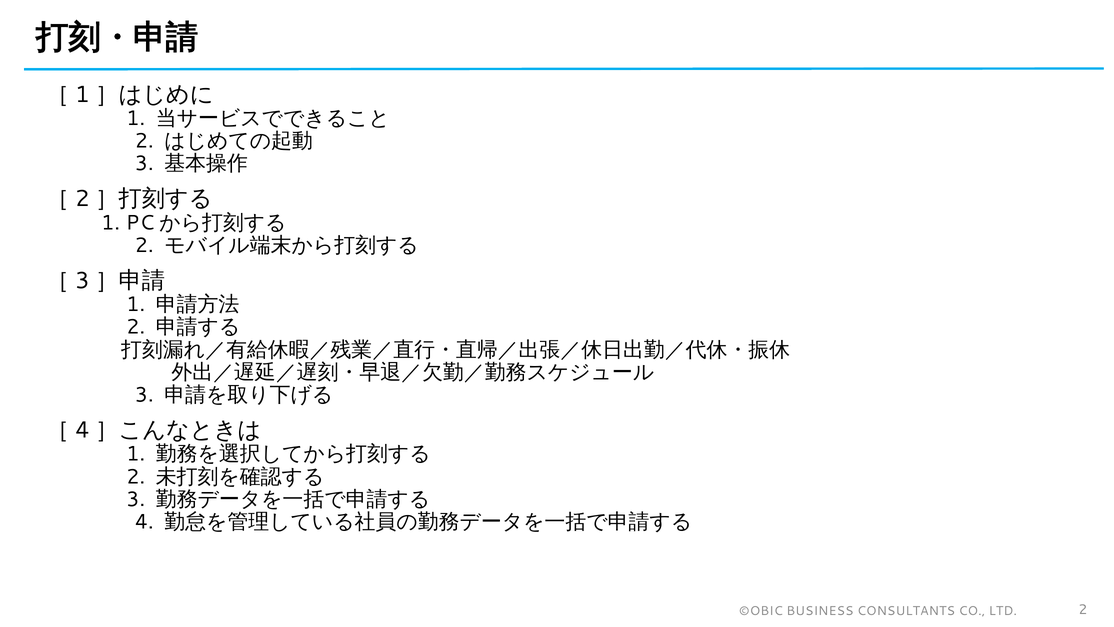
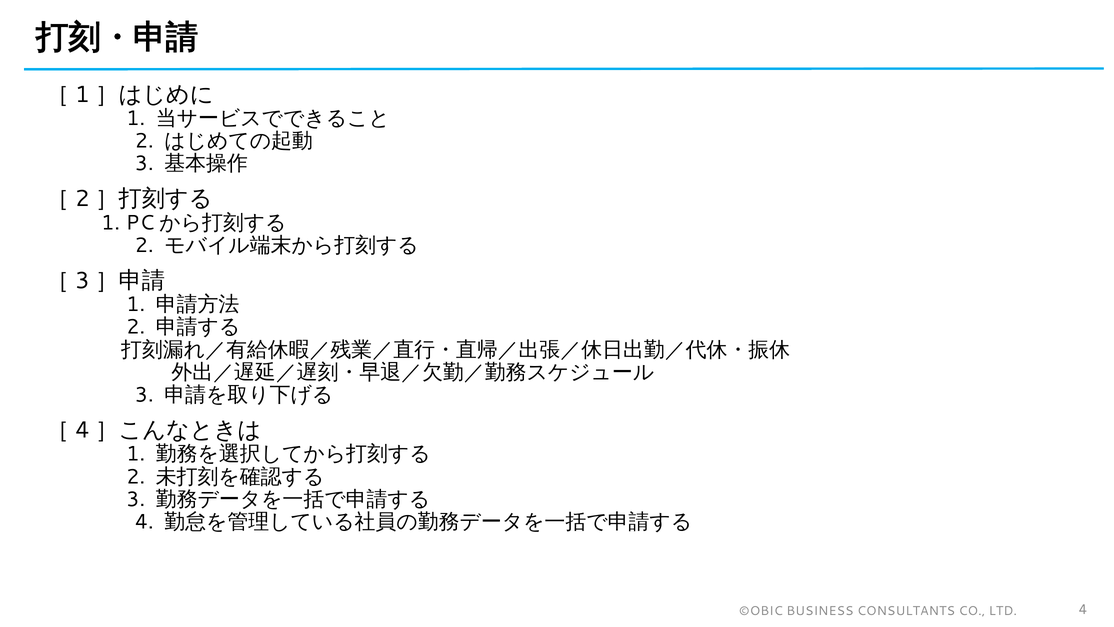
LTD 2: 2 -> 4 (1083, 609)
